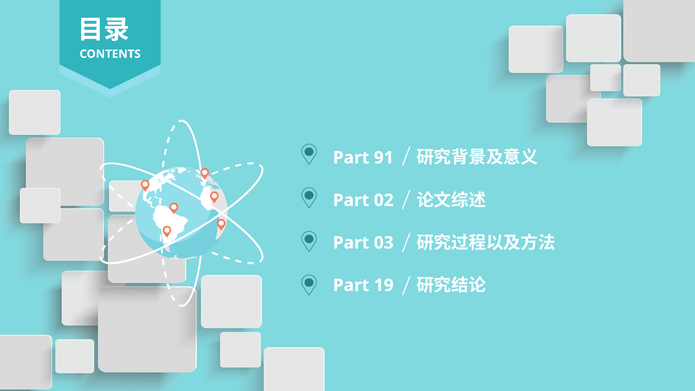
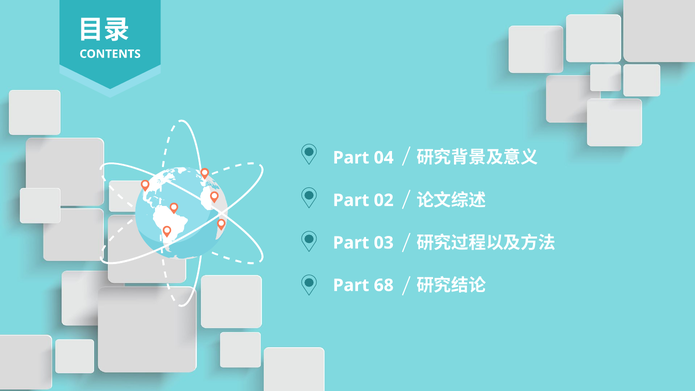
91: 91 -> 04 (384, 158)
19: 19 -> 68 (384, 285)
